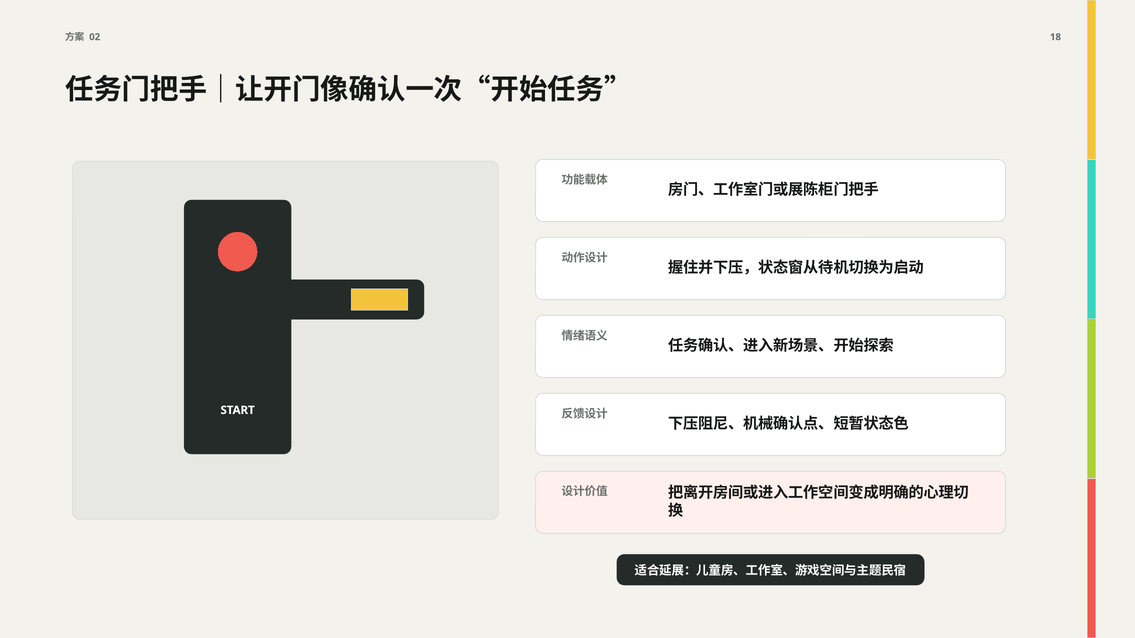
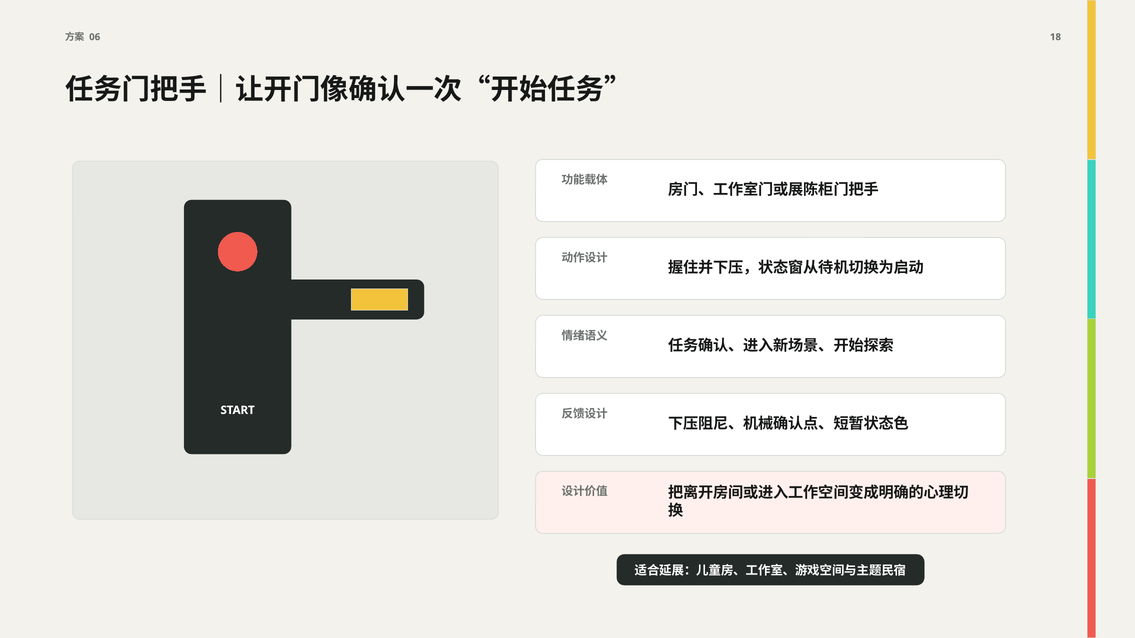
02: 02 -> 06 (95, 37)
